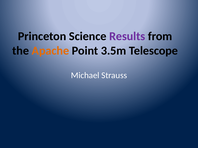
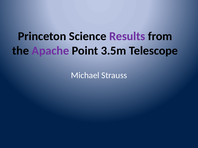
Apache colour: orange -> purple (50, 51)
